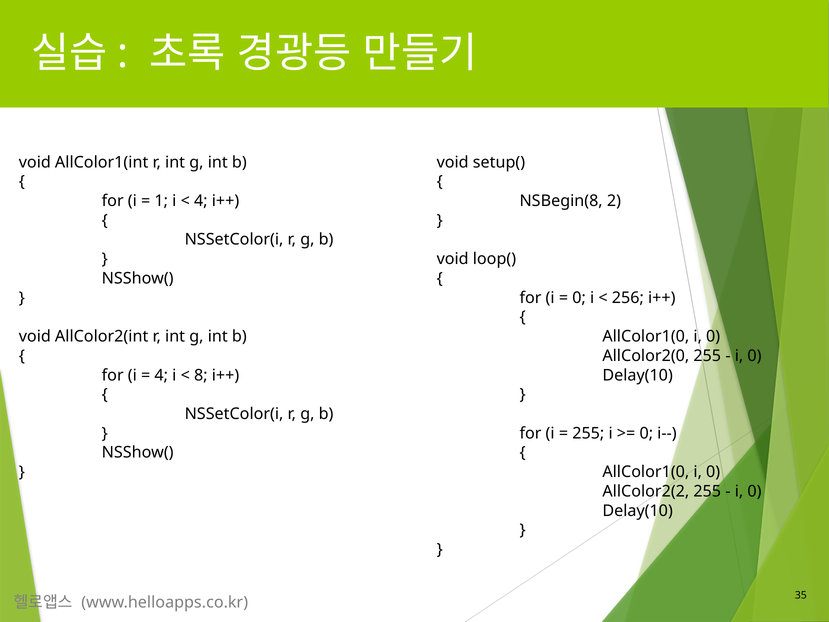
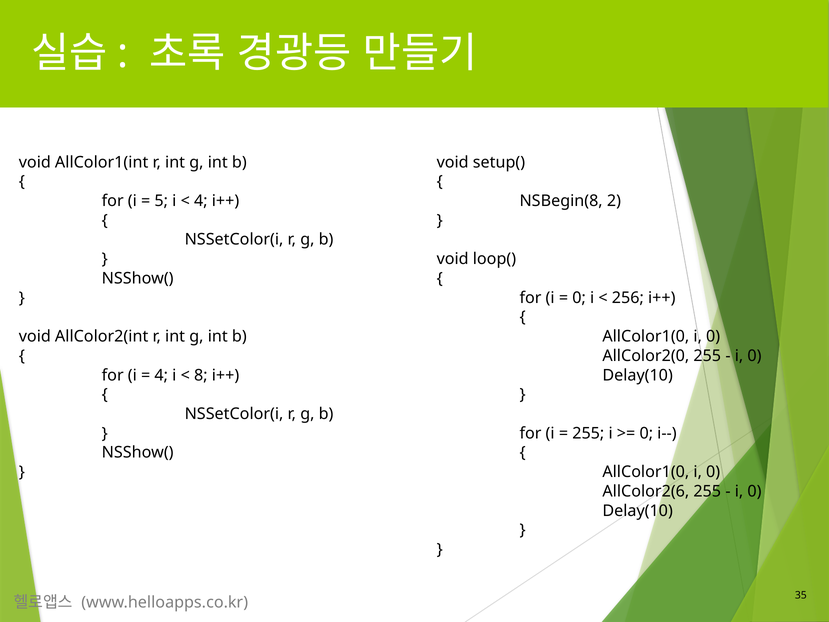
1: 1 -> 5 (161, 201)
AllColor2(2: AllColor2(2 -> AllColor2(6 (646, 491)
